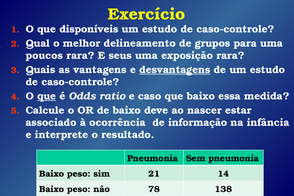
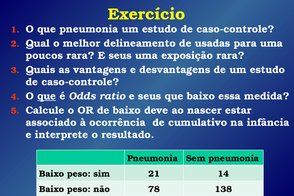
que disponíveis: disponíveis -> pneumonia (89, 29)
grupos: grupos -> usadas (213, 43)
desvantagens underline: present -> none (175, 70)
ratio e caso: caso -> seus (150, 96)
informação: informação -> cumulativo (198, 123)
